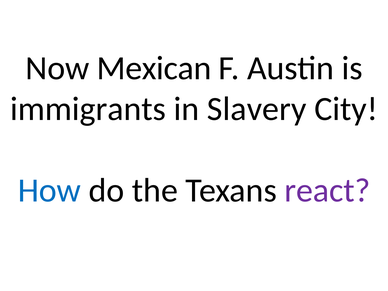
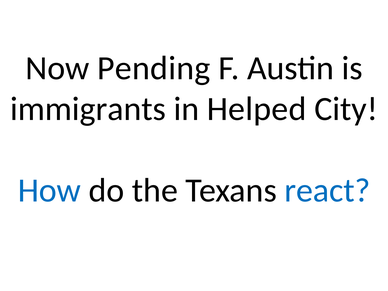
Mexican: Mexican -> Pending (154, 68)
Slavery: Slavery -> Helped (257, 109)
react colour: purple -> blue (327, 190)
